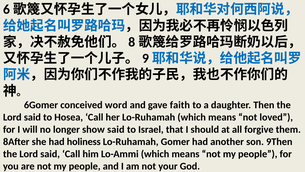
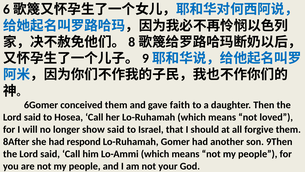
conceived word: word -> them (116, 105)
holiness: holiness -> respond (84, 141)
